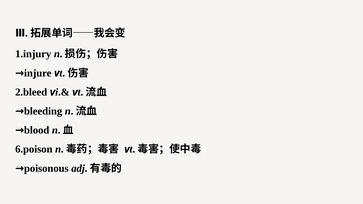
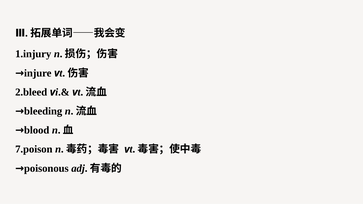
6.poison: 6.poison -> 7.poison (34, 149)
